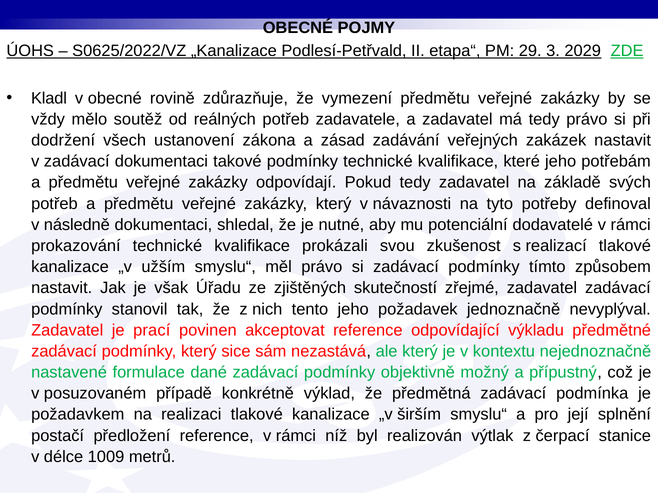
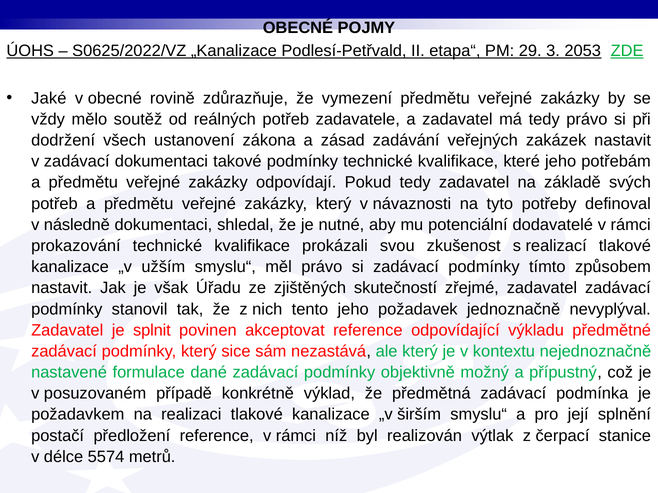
2029: 2029 -> 2053 (583, 51)
Kladl: Kladl -> Jaké (49, 98)
prací: prací -> splnit (152, 331)
1009: 1009 -> 5574 (106, 457)
